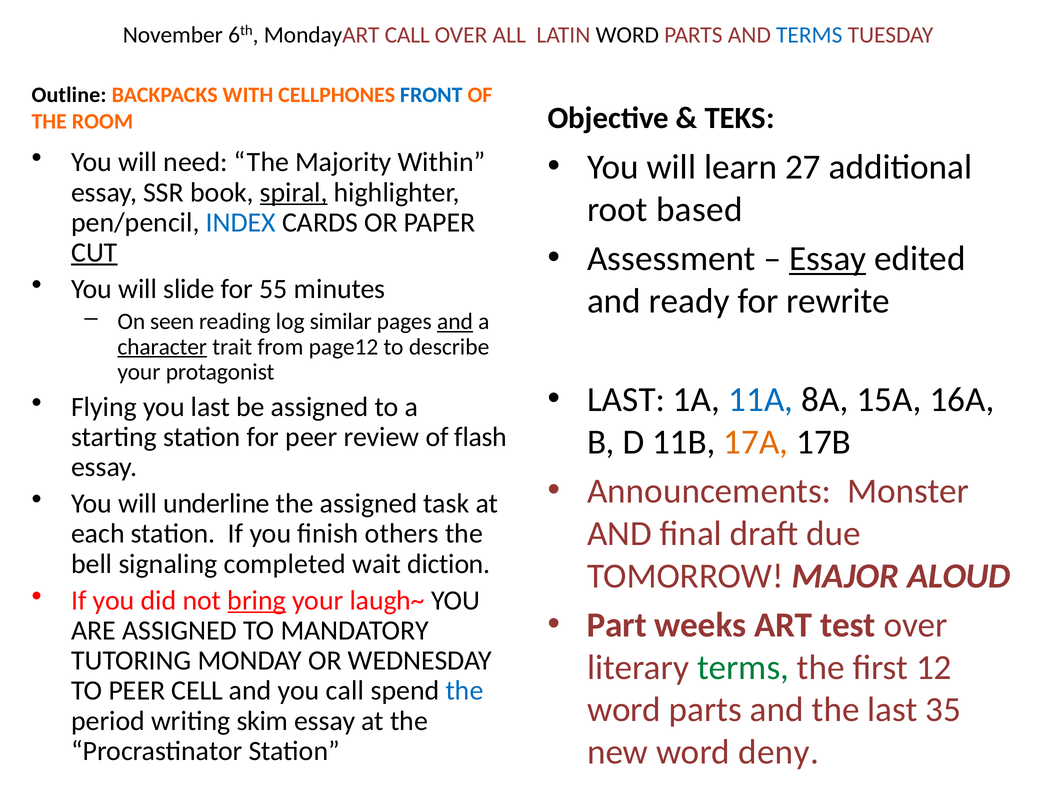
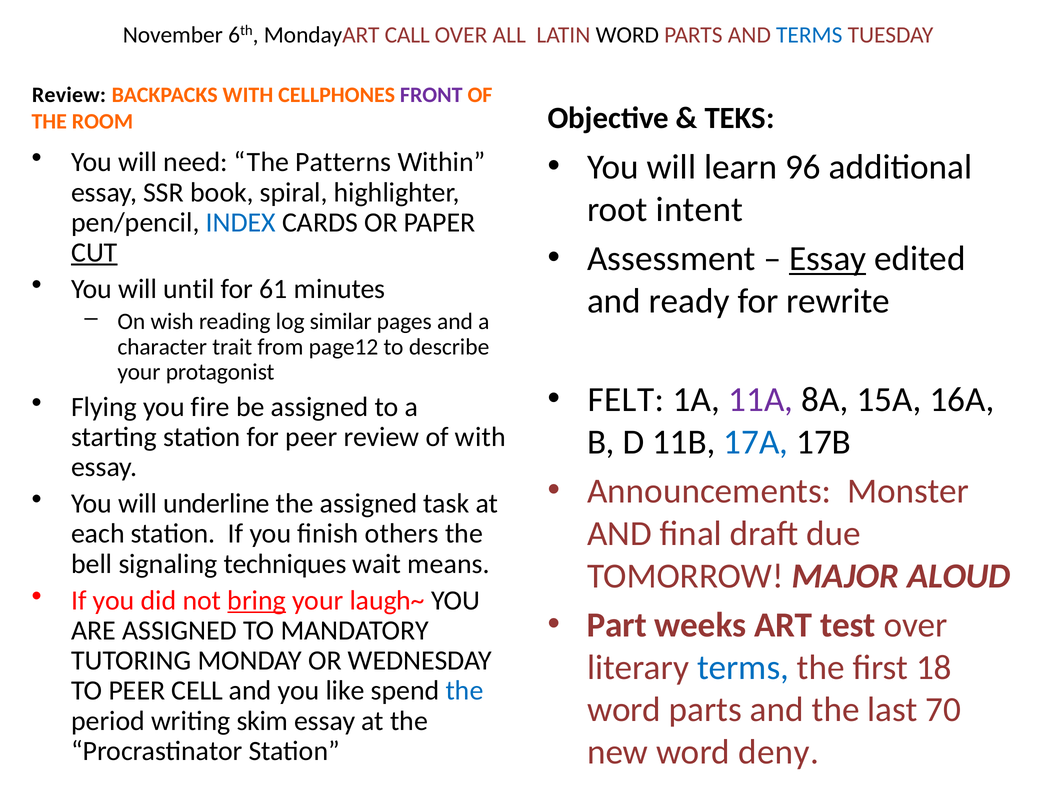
Outline: Outline -> Review (69, 95)
FRONT colour: blue -> purple (431, 95)
Majority: Majority -> Patterns (343, 162)
27: 27 -> 96 (803, 167)
spiral underline: present -> none (294, 192)
based: based -> intent (699, 209)
slide: slide -> until (189, 289)
55: 55 -> 61 (273, 289)
seen: seen -> wish (172, 321)
and underline: present -> none (455, 321)
character underline: present -> none (162, 347)
LAST: LAST -> FELT (626, 400)
11A colour: blue -> purple (761, 400)
you last: last -> fire (210, 407)
of flash: flash -> with (480, 437)
17A colour: orange -> blue (756, 442)
completed: completed -> techniques (285, 564)
diction: diction -> means (449, 564)
terms colour: green -> blue (743, 667)
12: 12 -> 18 (934, 667)
you call: call -> like (345, 690)
35: 35 -> 70 (943, 710)
